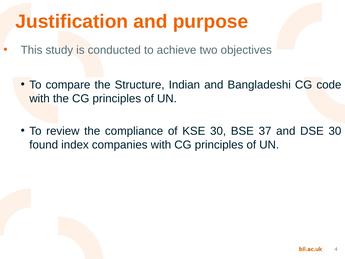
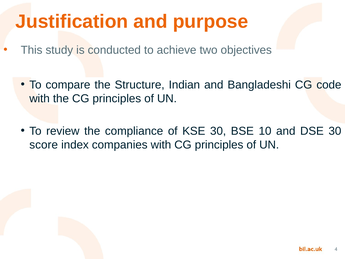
37: 37 -> 10 (265, 131)
found: found -> score (44, 145)
